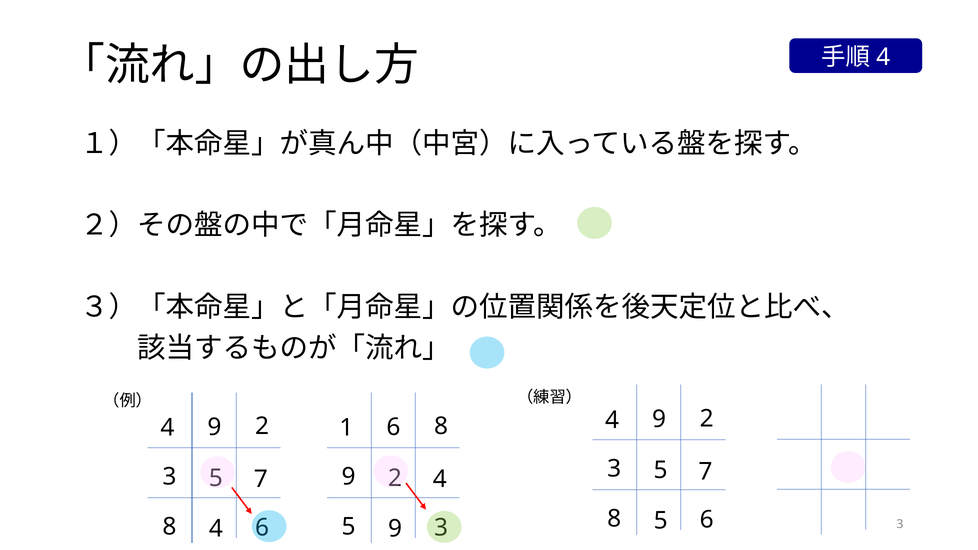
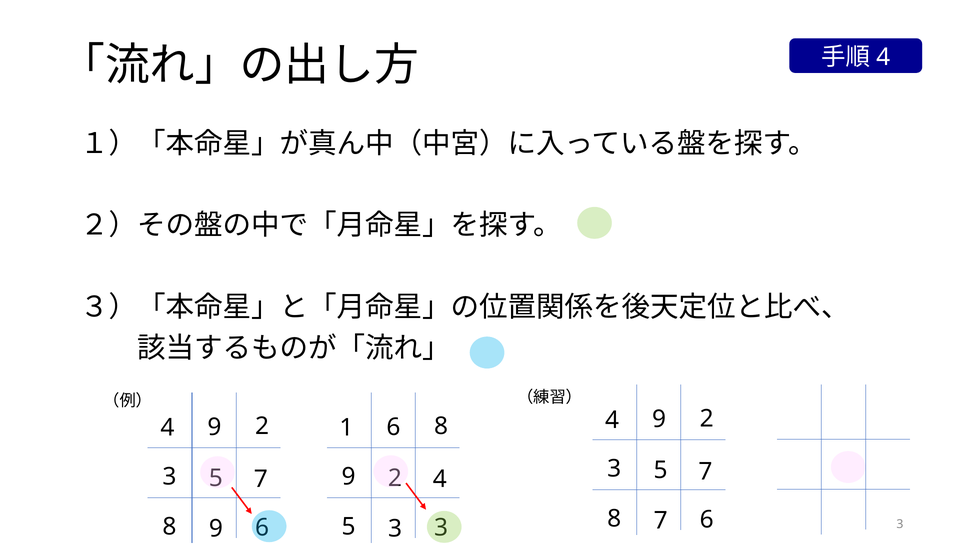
8 5: 5 -> 7 (661, 521)
8 4: 4 -> 9 (216, 529)
5 9: 9 -> 3 (395, 529)
